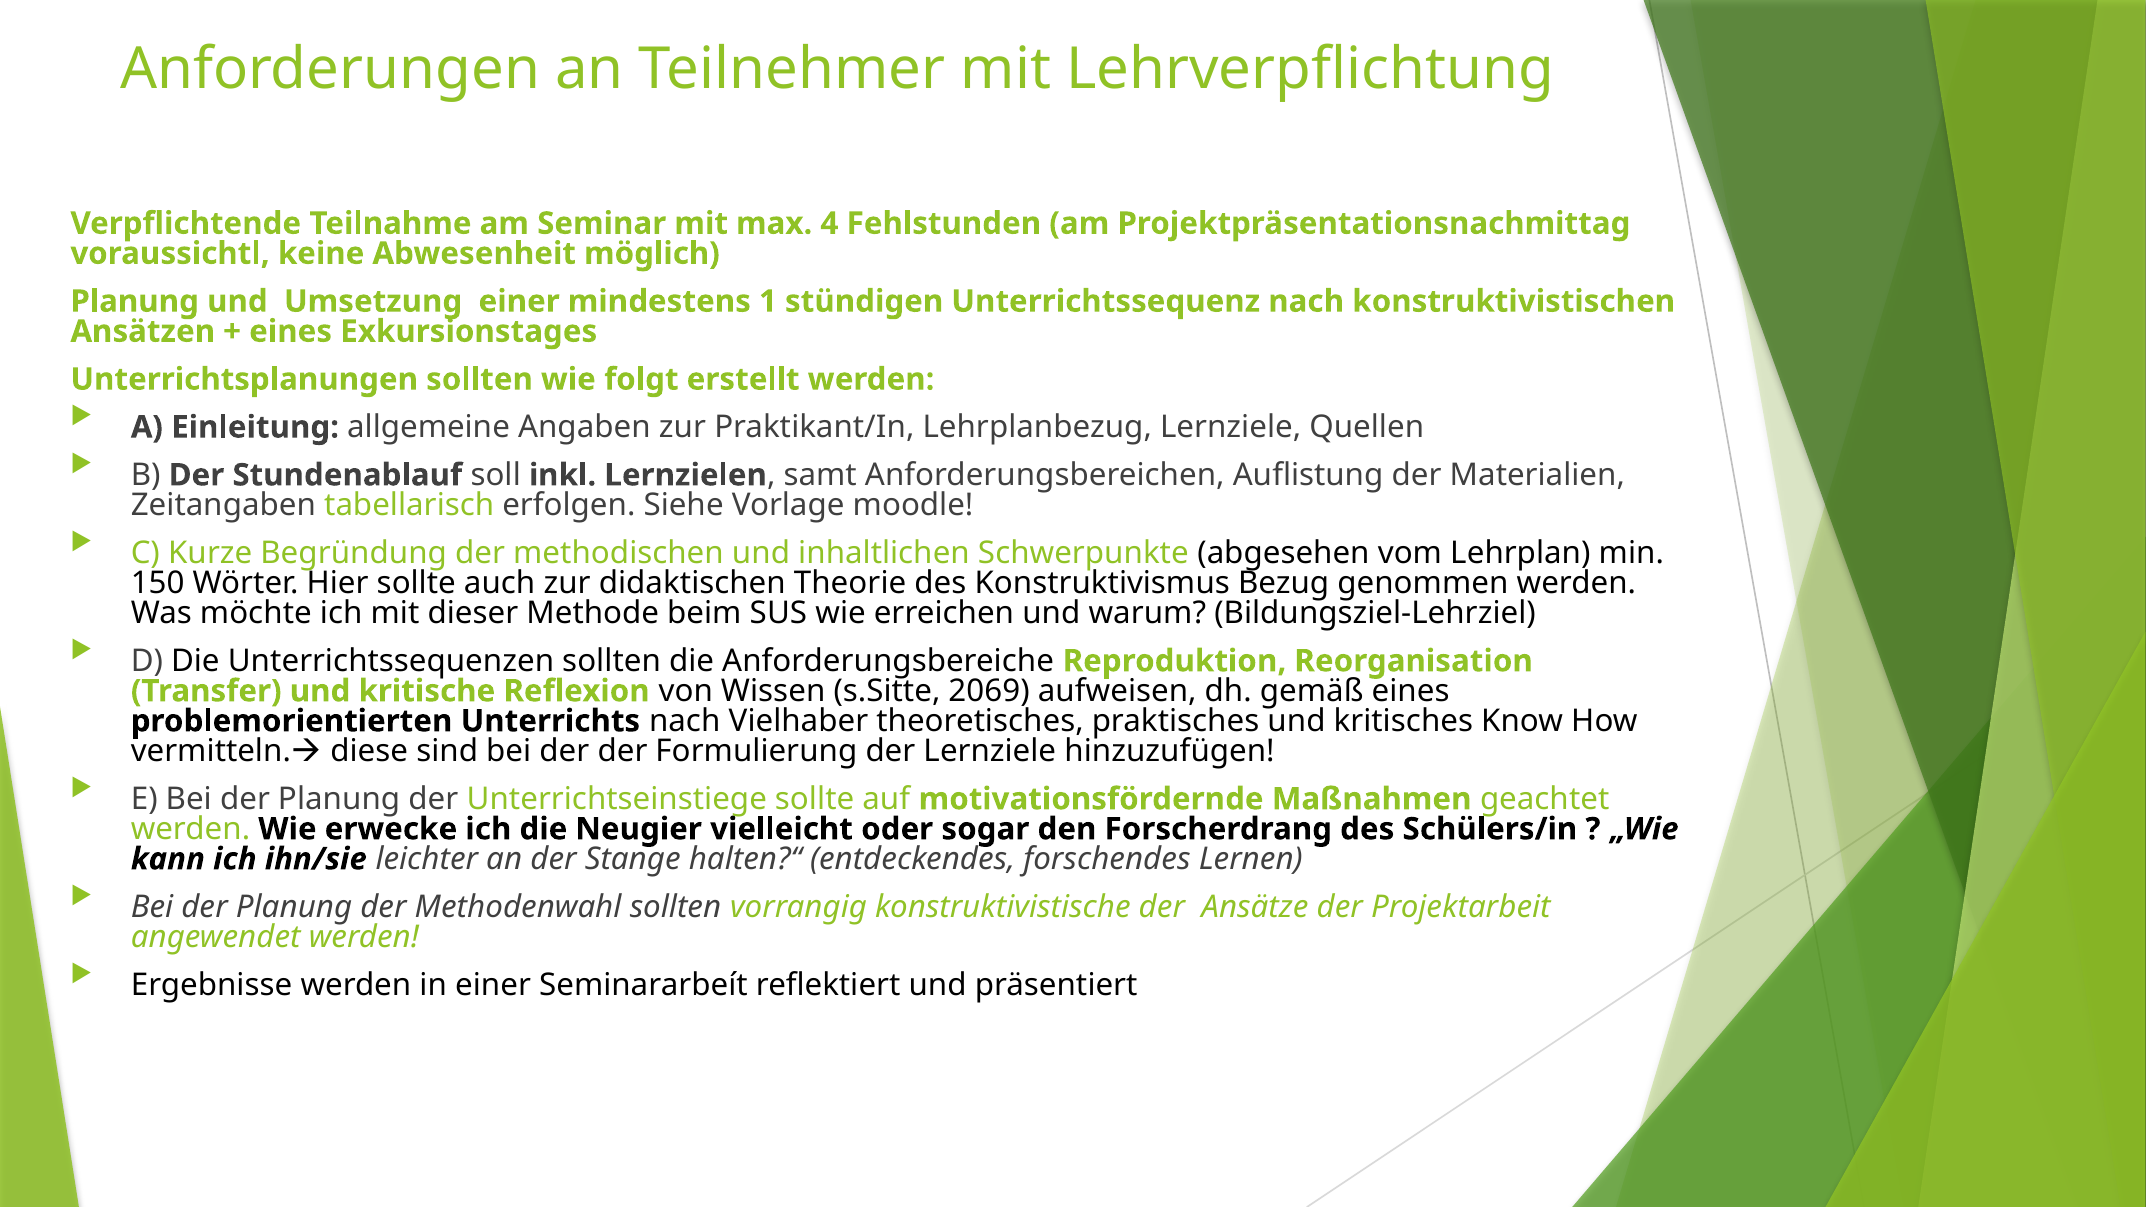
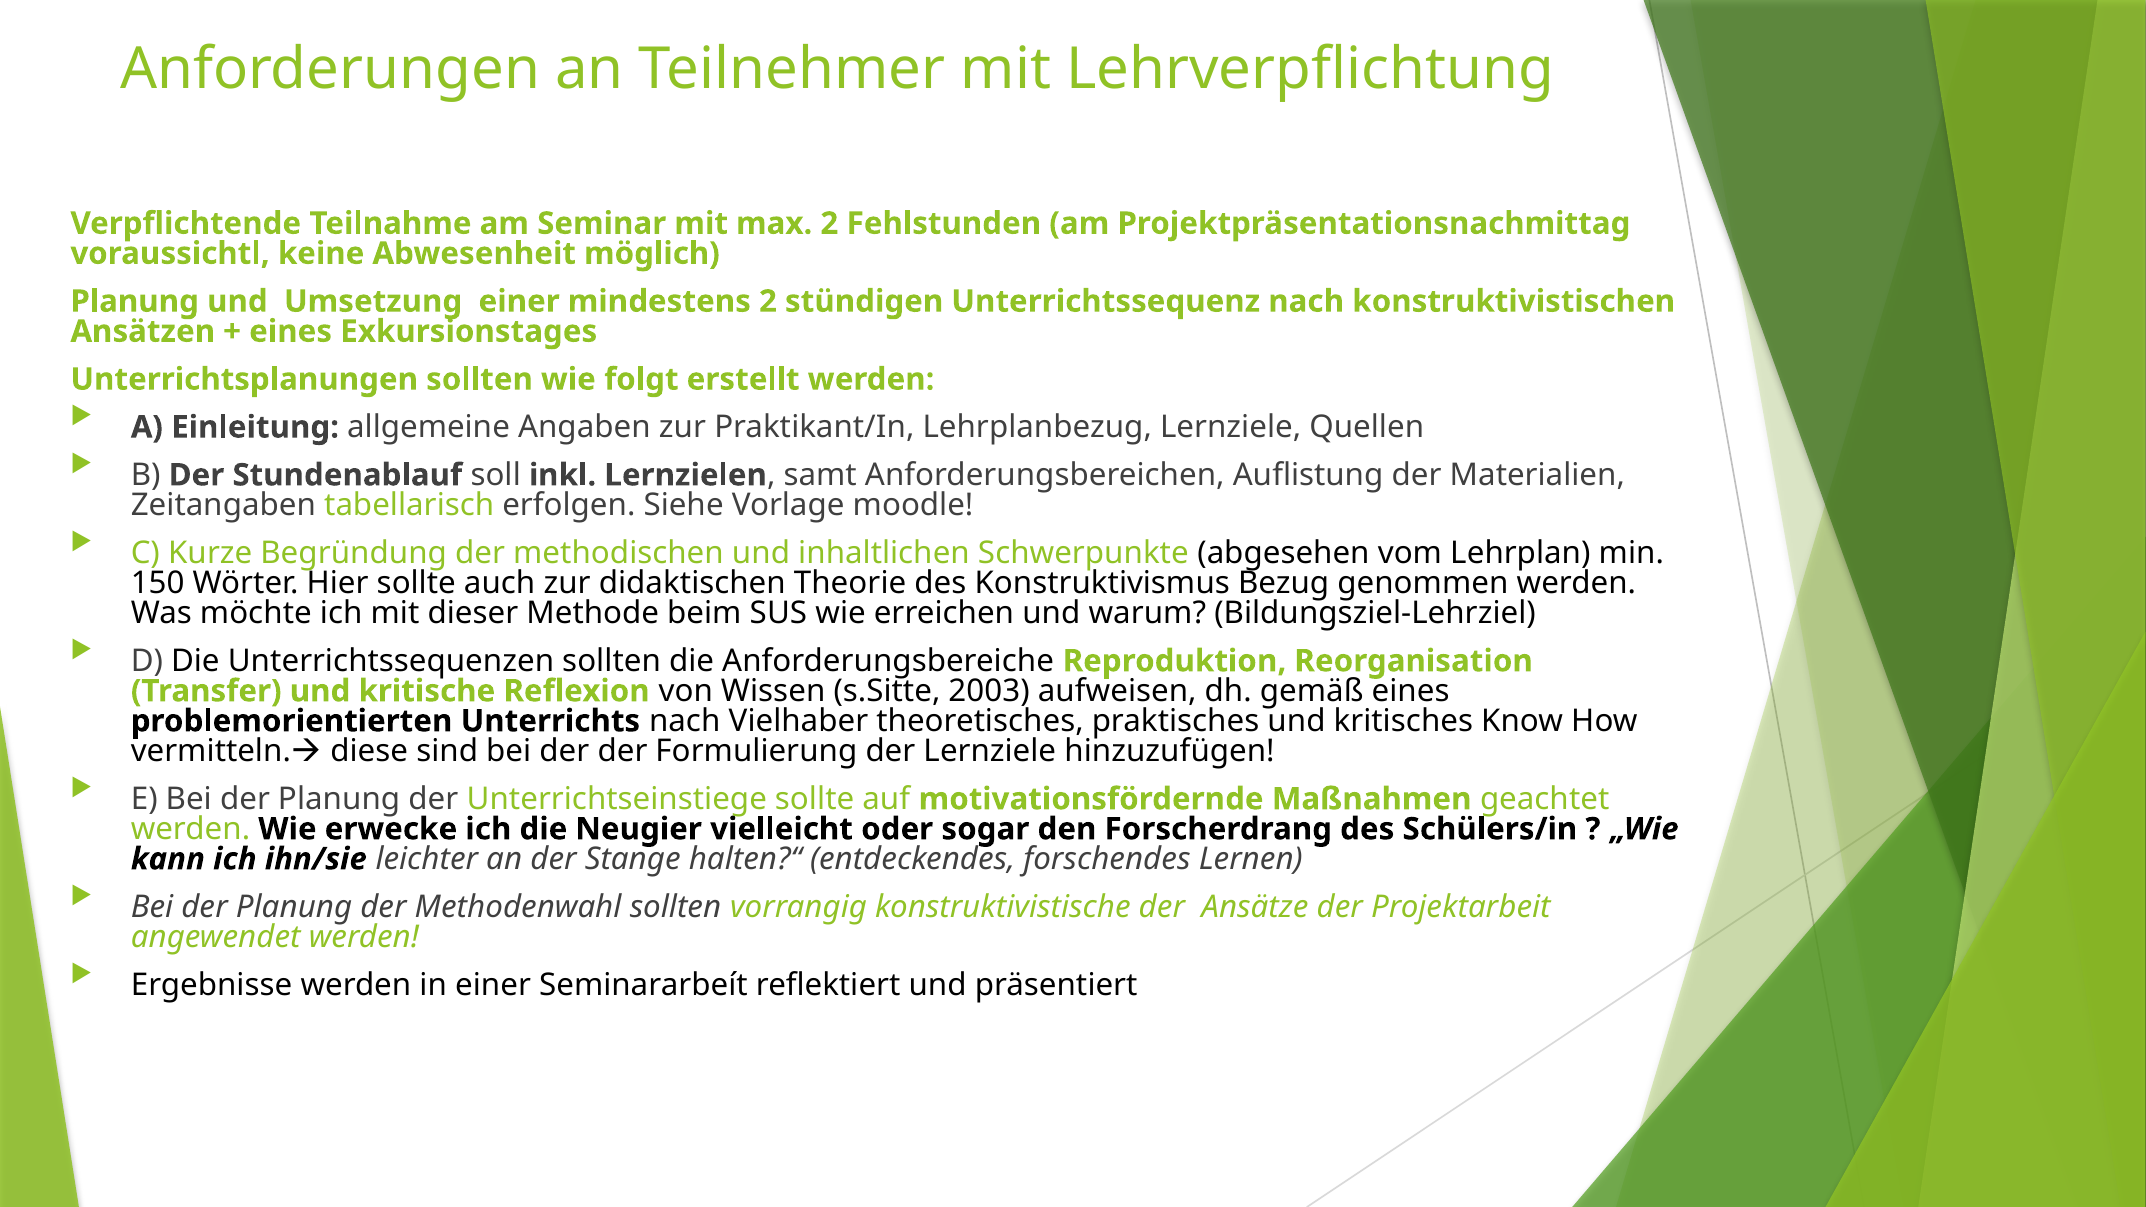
max 4: 4 -> 2 (829, 223)
mindestens 1: 1 -> 2 (768, 301)
2069: 2069 -> 2003 (989, 691)
